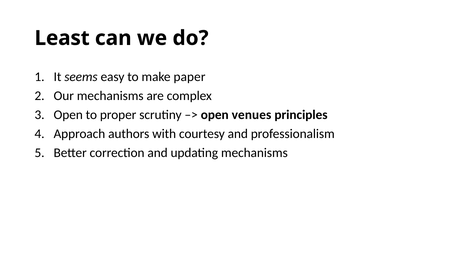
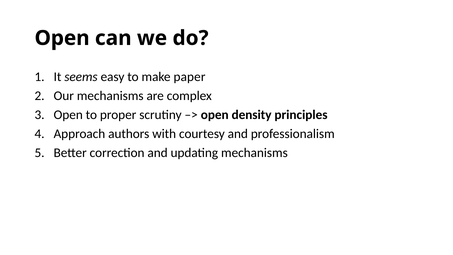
Least: Least -> Open (62, 38)
venues: venues -> density (252, 115)
